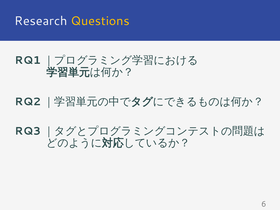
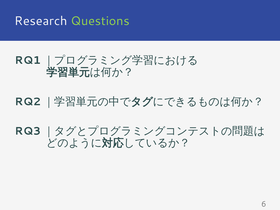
Questions colour: yellow -> light green (100, 21)
